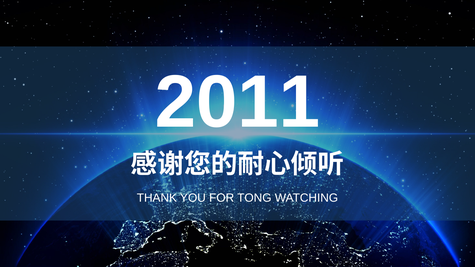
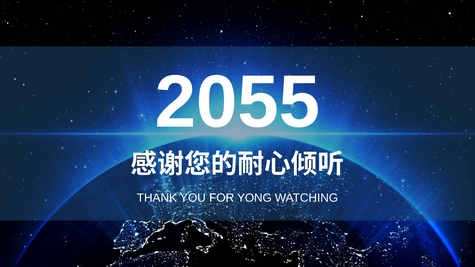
2011: 2011 -> 2055 (237, 103)
TONG: TONG -> YONG (254, 198)
